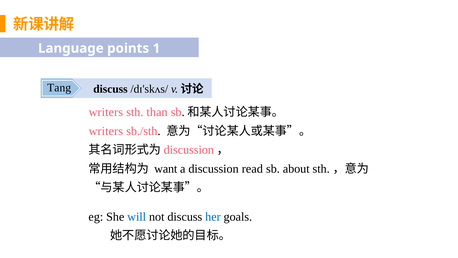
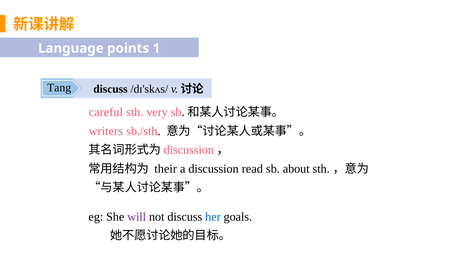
writers: writers -> careful (106, 112)
than: than -> very (157, 112)
want: want -> their (166, 169)
will colour: blue -> purple (137, 216)
